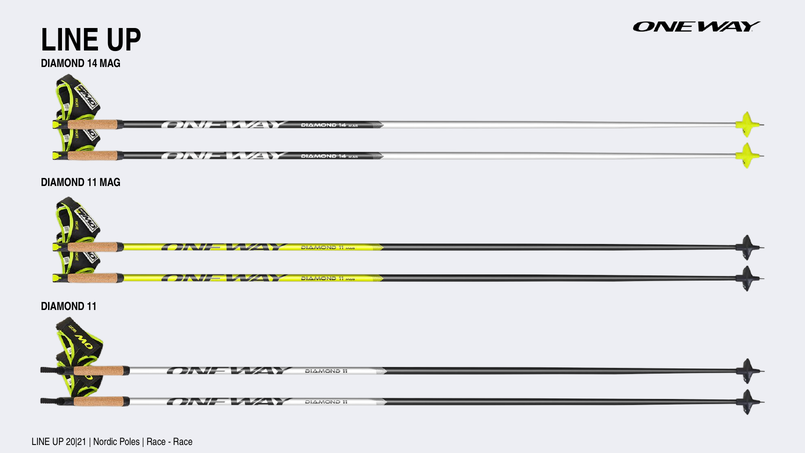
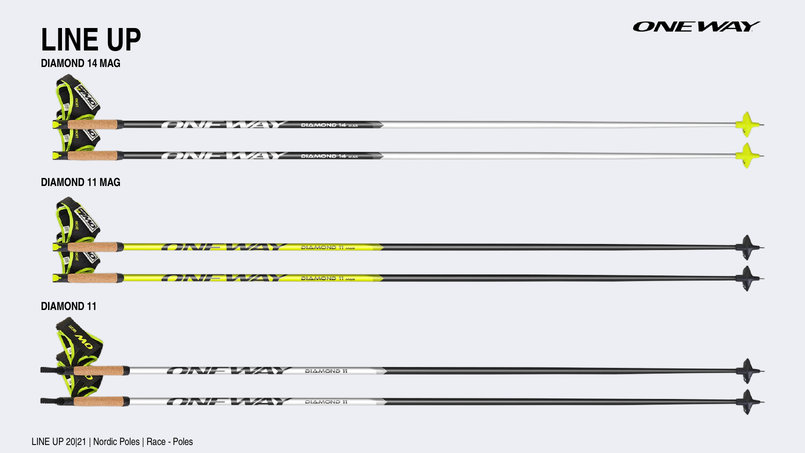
Race: Race -> Poles (183, 442)
